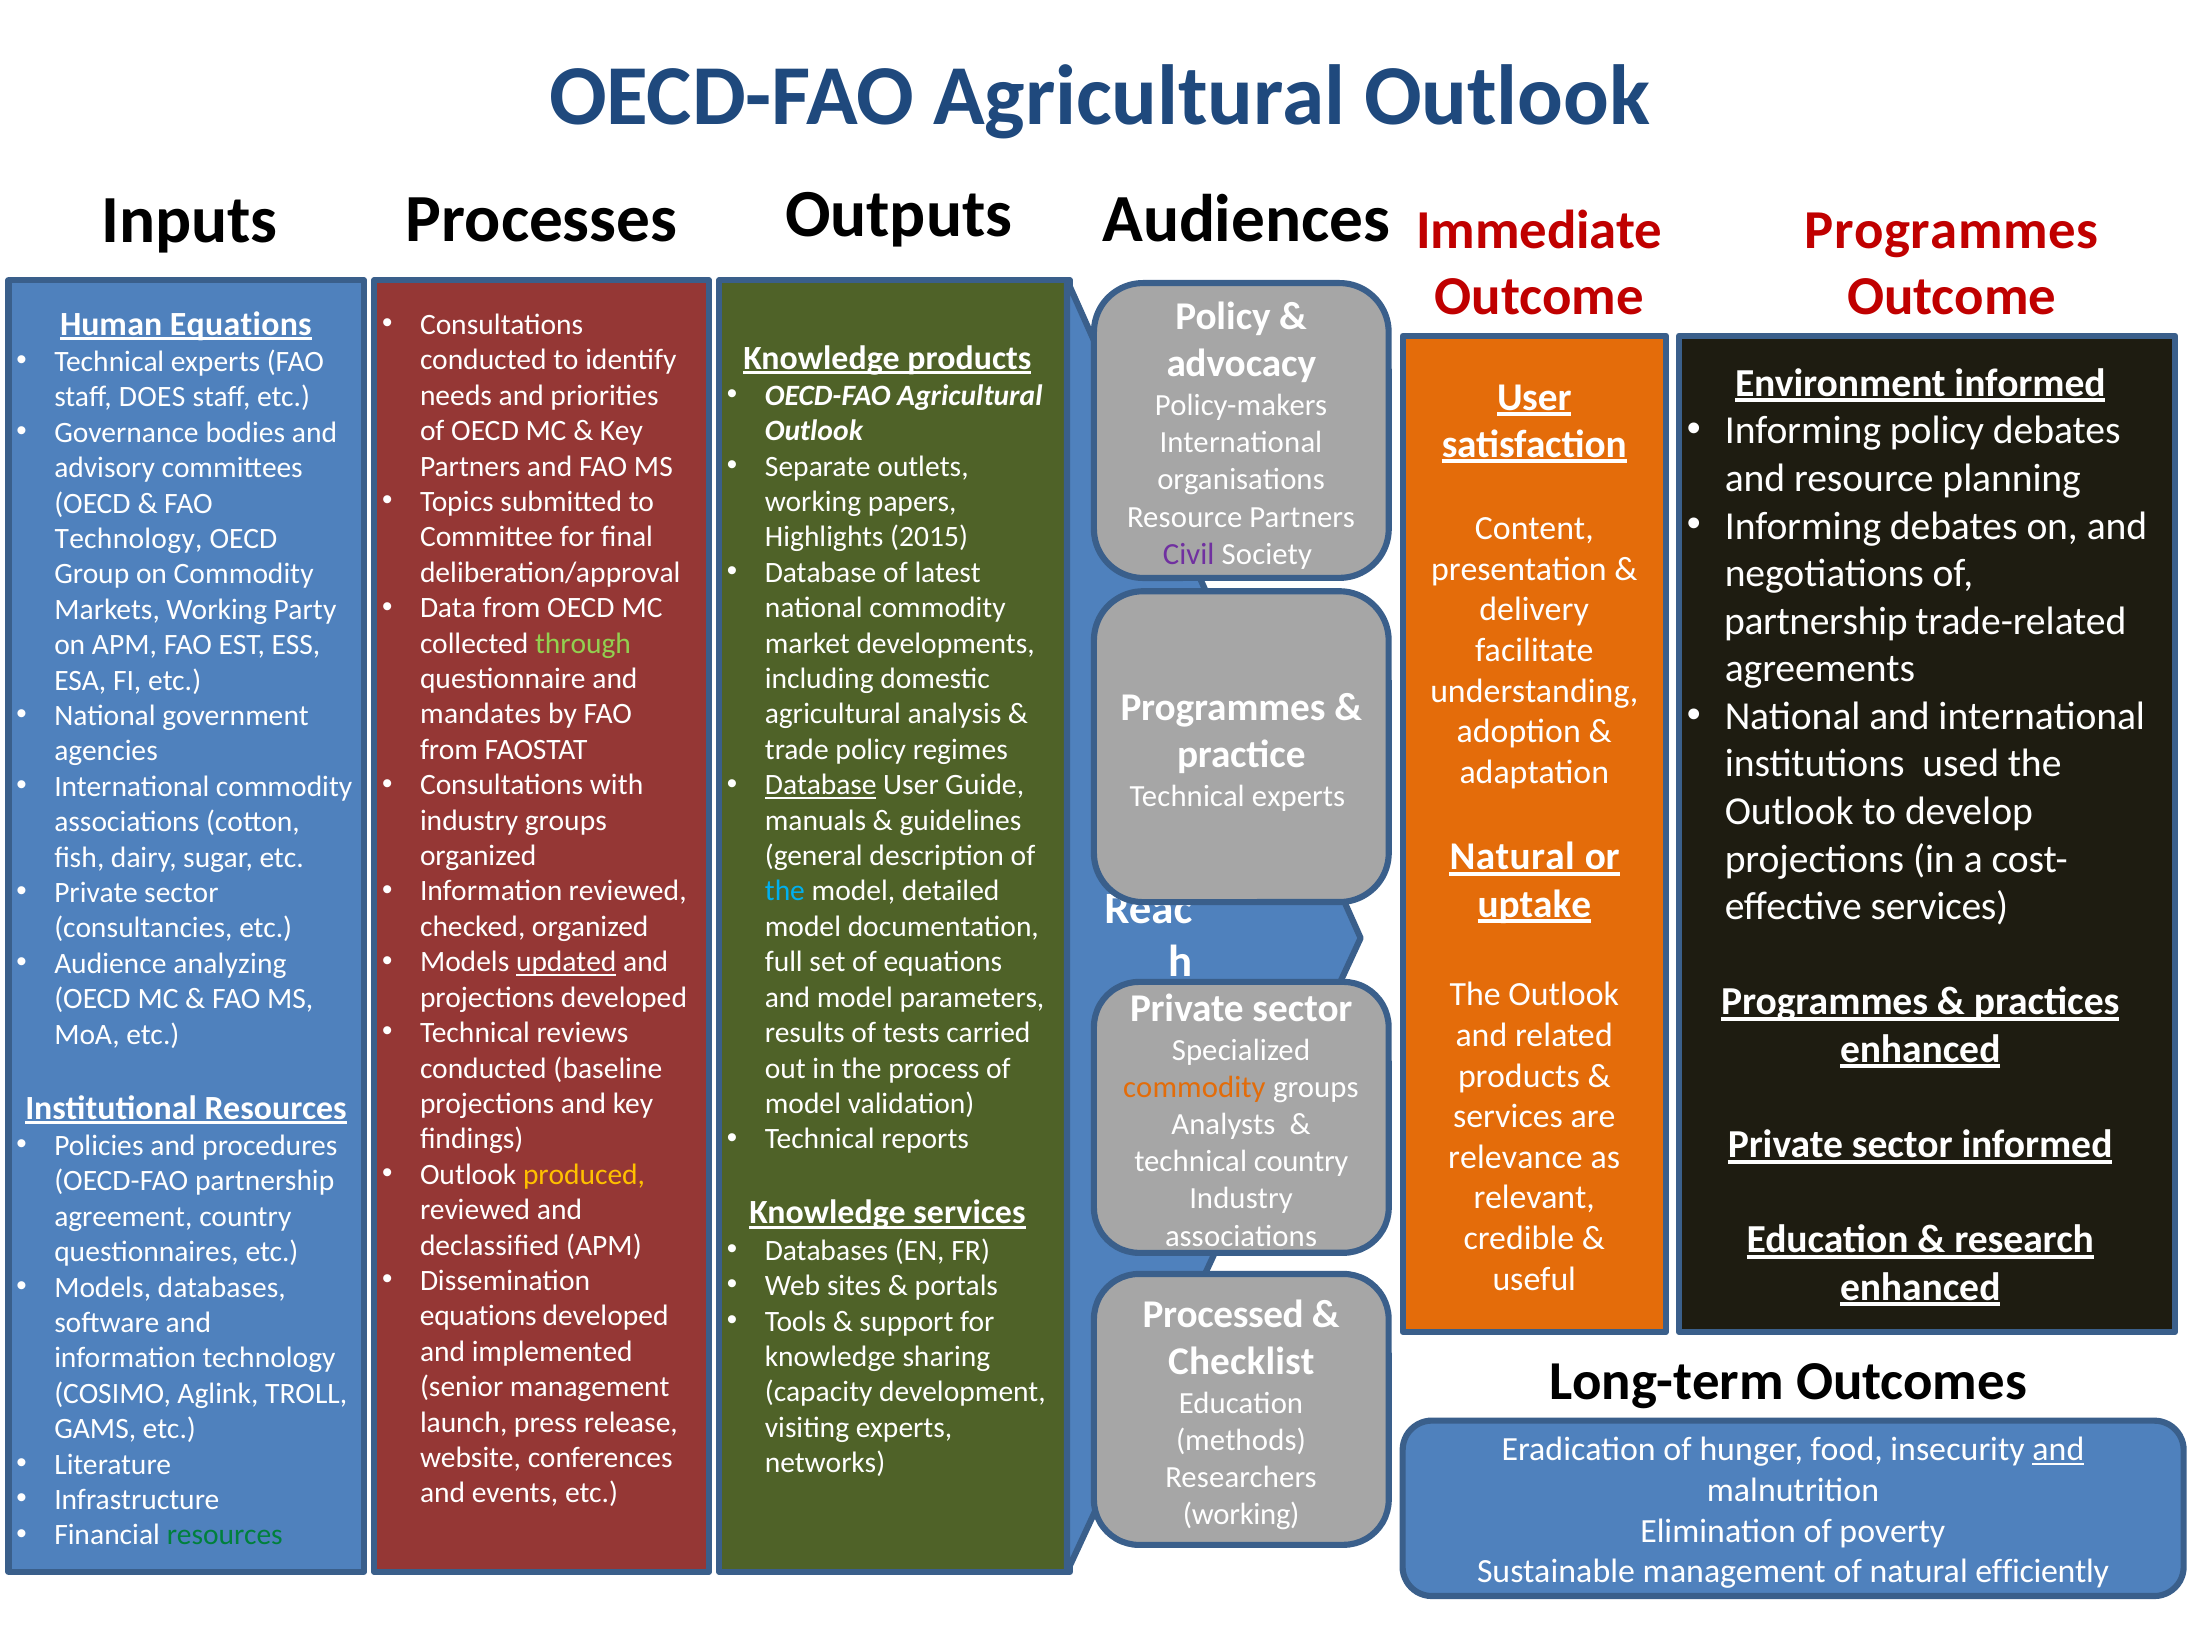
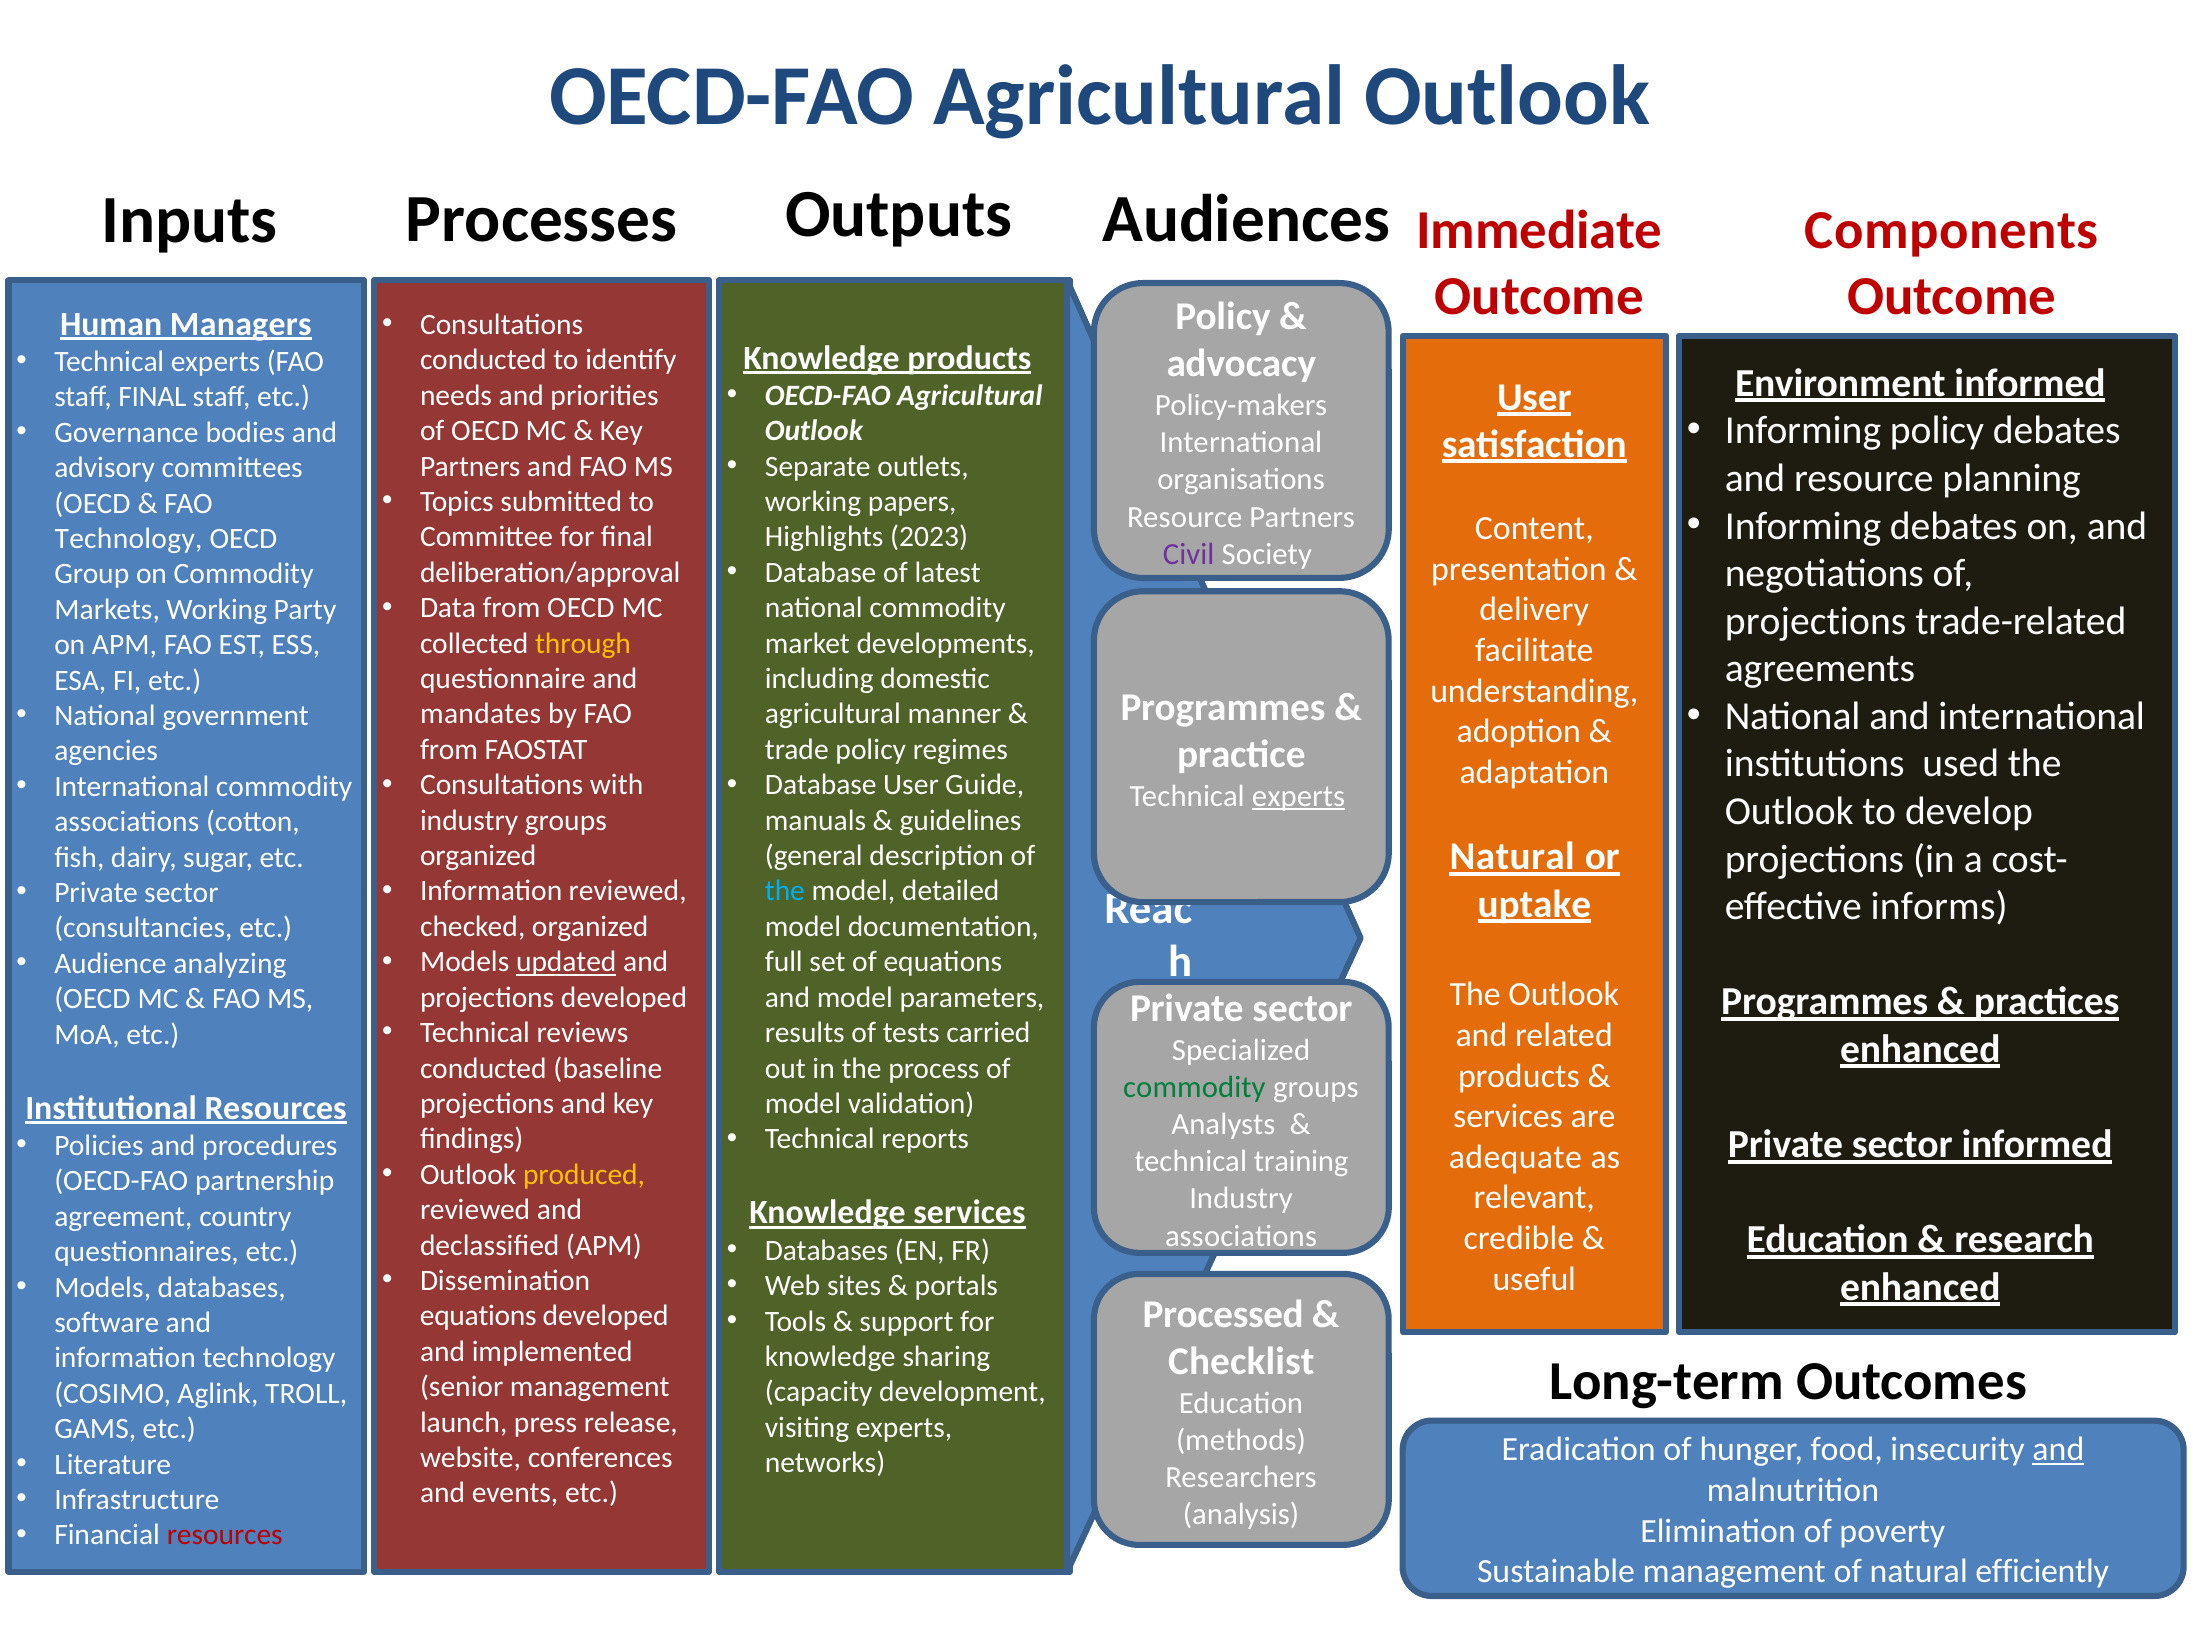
Programmes: Programmes -> Components (1952, 230)
Human Equations: Equations -> Managers (241, 324)
staff DOES: DOES -> FINAL (152, 397)
2015: 2015 -> 2023 (929, 537)
partnership: partnership -> projections (1816, 621)
through colour: light green -> yellow (583, 643)
analysis: analysis -> manner (954, 714)
Database underline: present -> none (821, 785)
experts underline: none -> present (1299, 796)
services: services -> informs (1939, 906)
commodity colour: orange -> green (1194, 1087)
relevance: relevance -> adequate (1515, 1157)
technical country: country -> training (1301, 1161)
working: working -> analysis (1241, 1514)
resources colour: green -> red (225, 1535)
